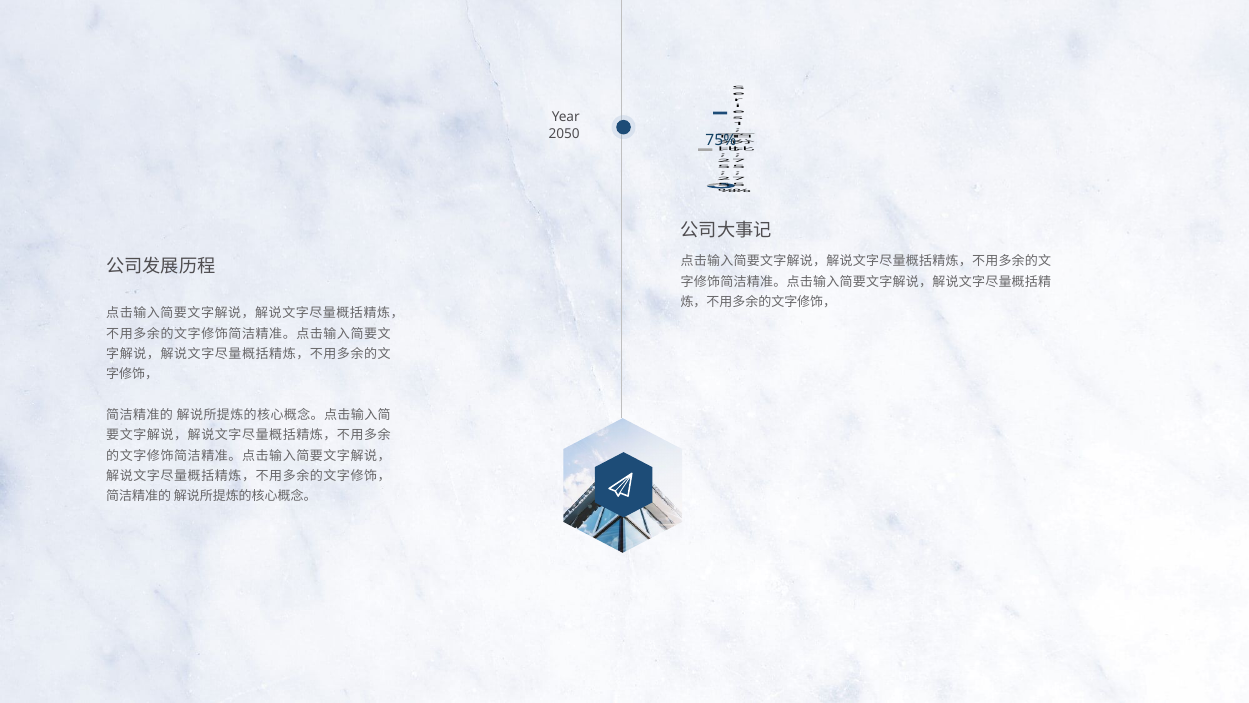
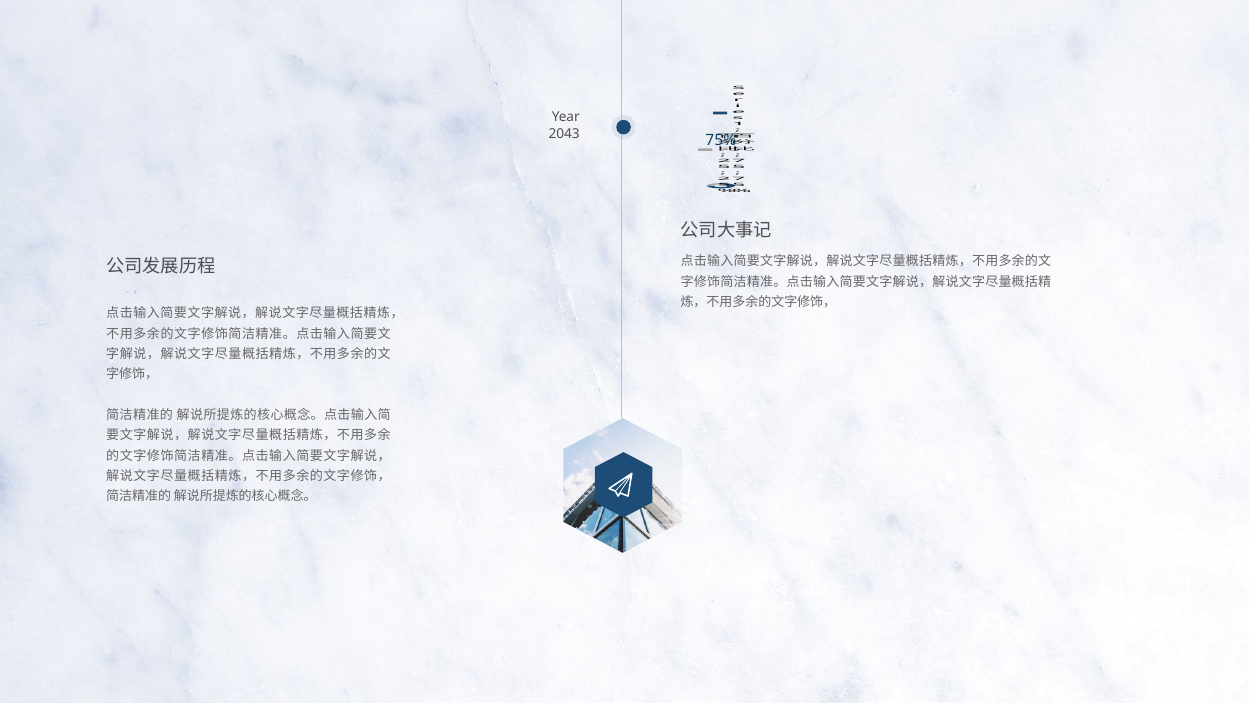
2050: 2050 -> 2043 (564, 134)
